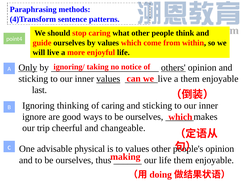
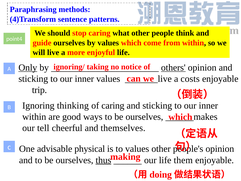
values underline: present -> none (108, 79)
a them: them -> costs (190, 79)
last: last -> trip (39, 90)
ignore: ignore -> within (34, 117)
trip: trip -> tell (43, 128)
changeable: changeable -> themselves (123, 128)
thus underline: none -> present (103, 160)
